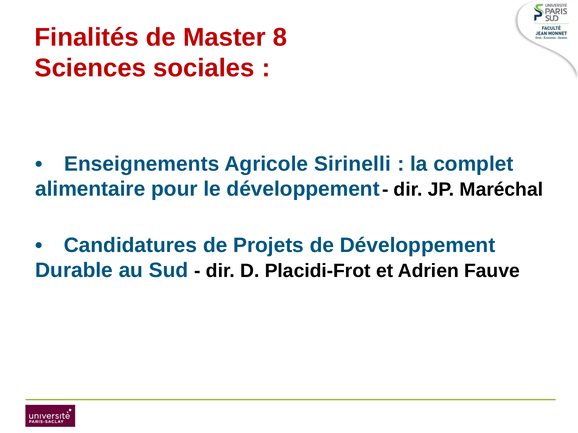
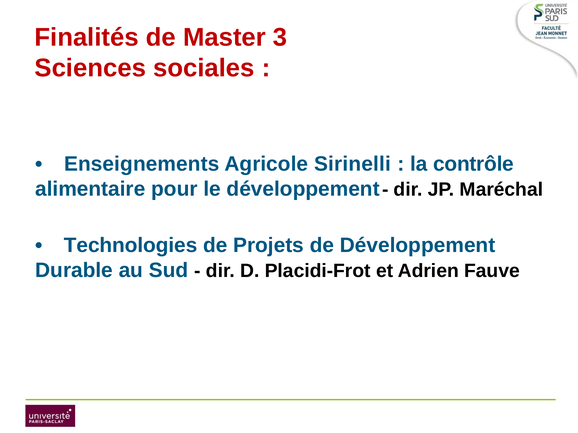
8: 8 -> 3 (280, 37)
complet: complet -> contrôle (474, 164)
Candidatures: Candidatures -> Technologies (131, 245)
